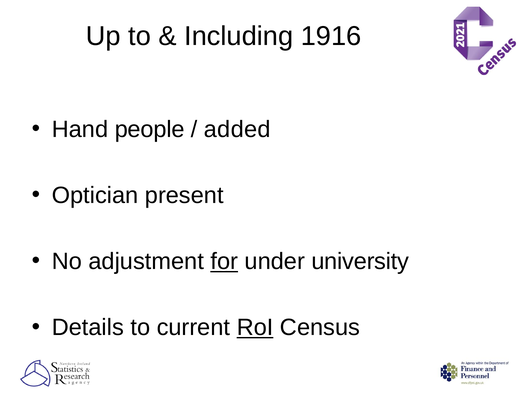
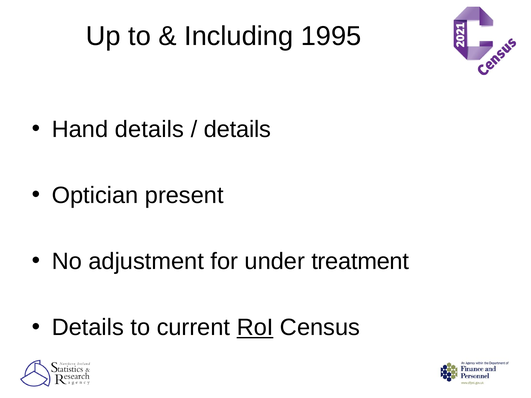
1916: 1916 -> 1995 (331, 36)
Hand people: people -> details (149, 129)
added: added -> details (237, 129)
for underline: present -> none (224, 262)
university: university -> treatment (360, 262)
